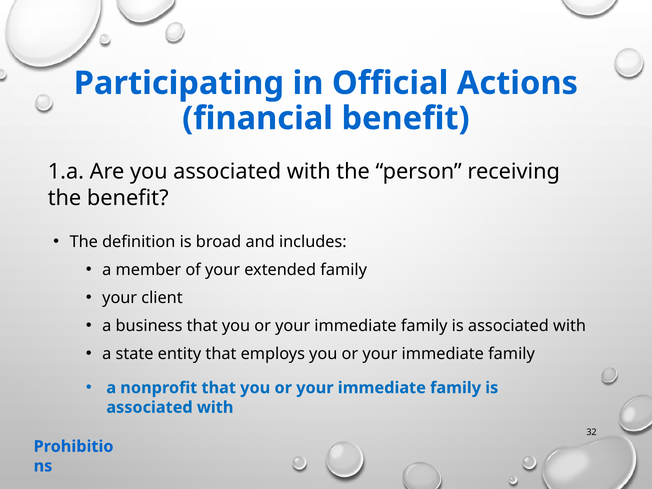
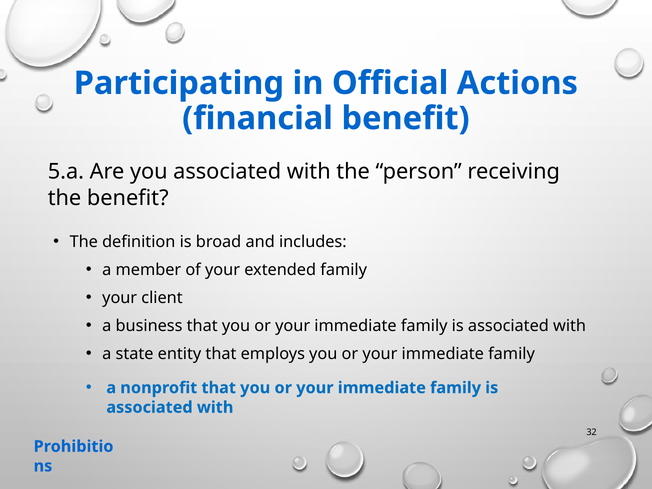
1.a: 1.a -> 5.a (66, 172)
